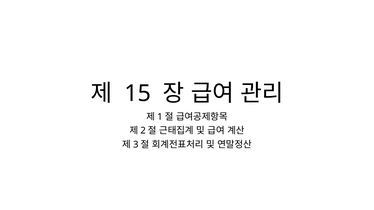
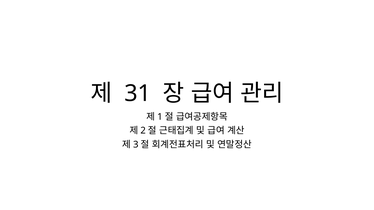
15: 15 -> 31 (138, 93)
